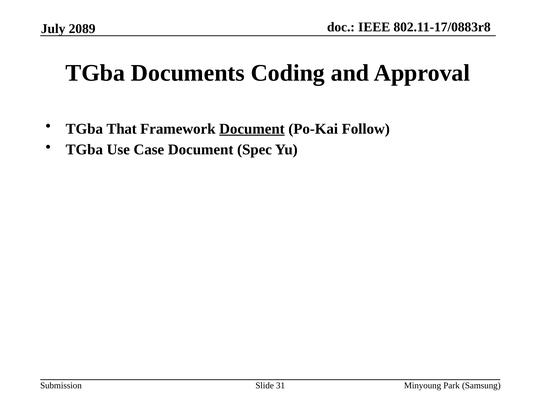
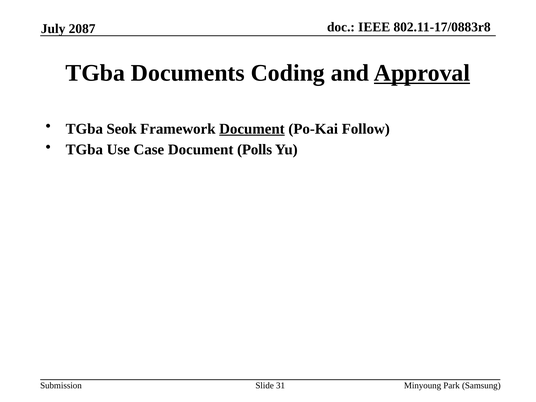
2089: 2089 -> 2087 (82, 29)
Approval underline: none -> present (422, 73)
That: That -> Seok (122, 129)
Spec: Spec -> Polls (255, 150)
